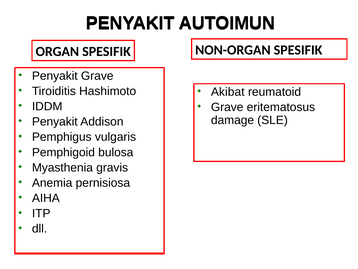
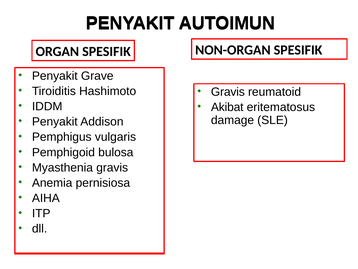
Akibat: Akibat -> Gravis (228, 92)
Grave: Grave -> Akibat (227, 107)
